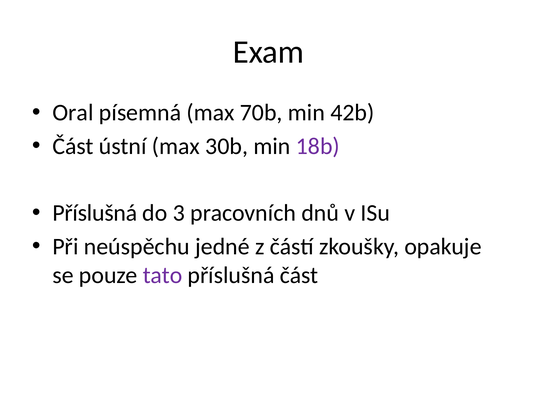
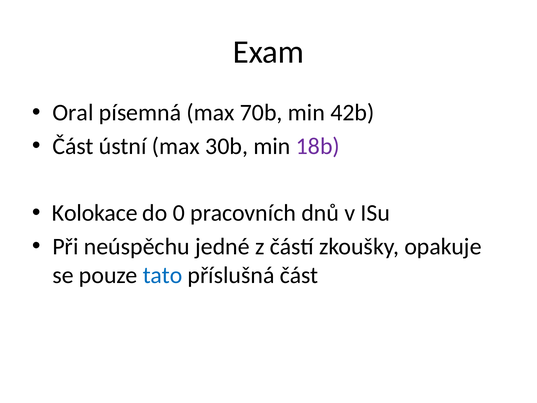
Příslušná: Příslušná -> Kolokace (95, 213)
3: 3 -> 0 (179, 213)
tato colour: purple -> blue (163, 275)
